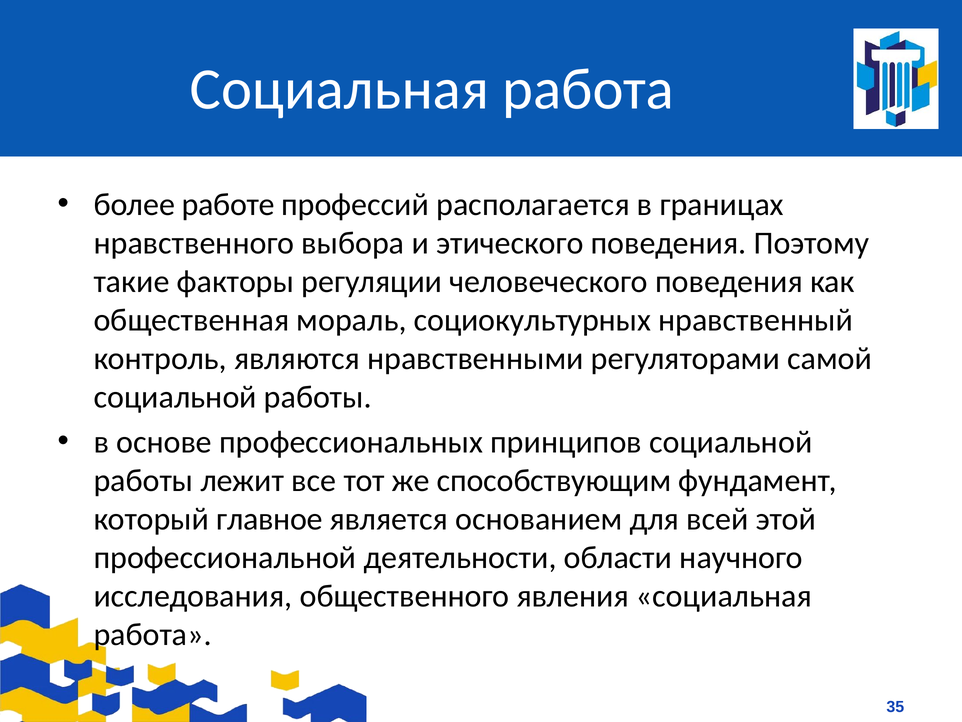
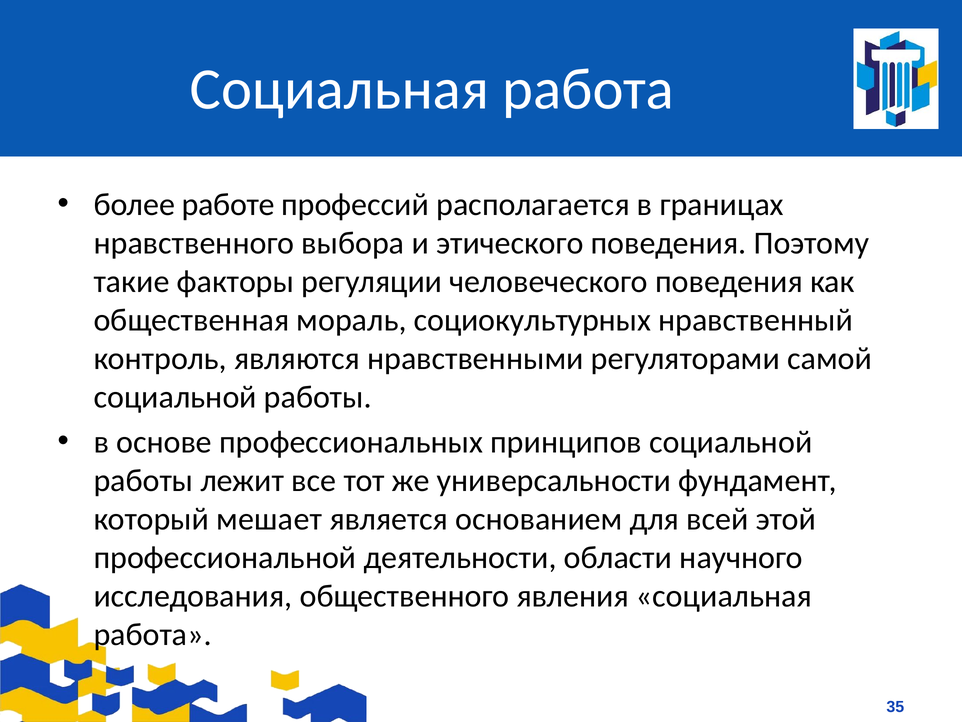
способствующим: способствующим -> универсальности (554, 480)
главное: главное -> мешает (269, 519)
